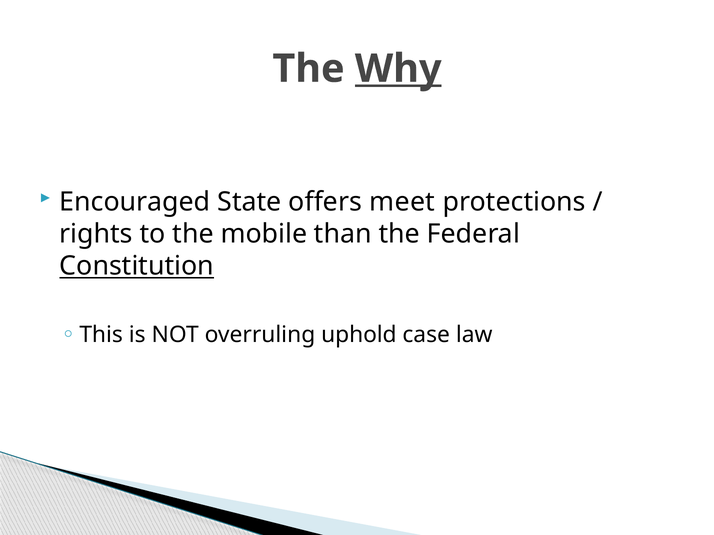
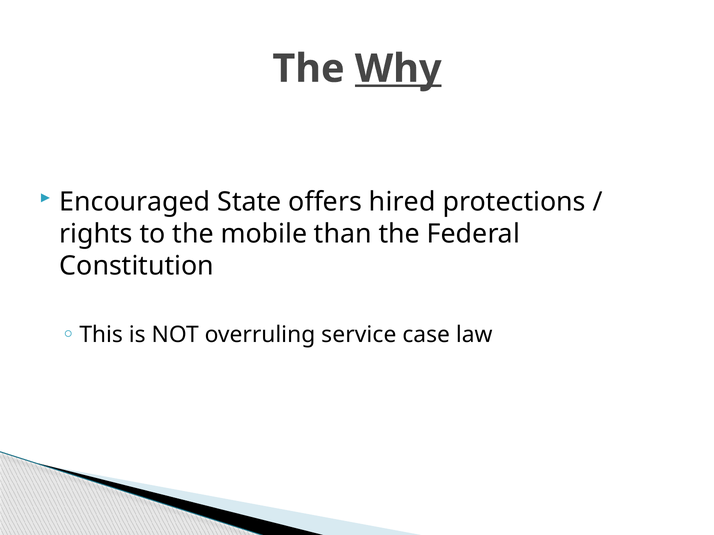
meet: meet -> hired (402, 202)
Constitution underline: present -> none (137, 266)
uphold: uphold -> service (359, 335)
